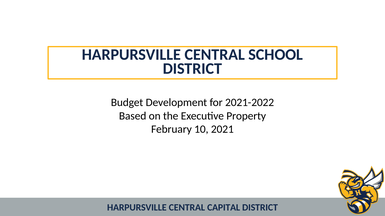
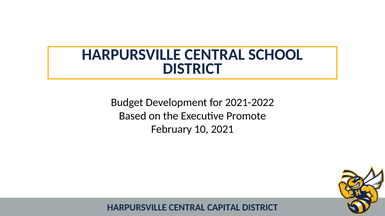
Property: Property -> Promote (246, 116)
